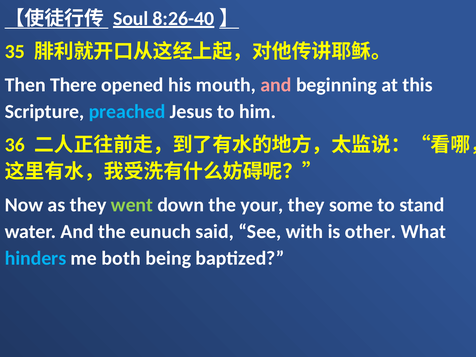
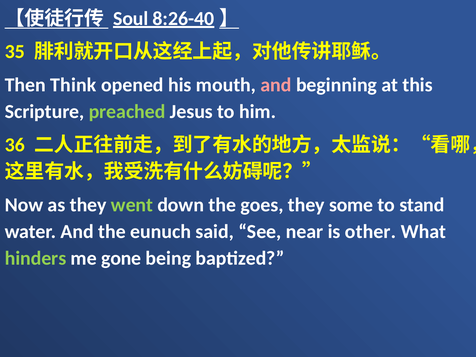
There: There -> Think (73, 85)
preached colour: light blue -> light green (127, 112)
your: your -> goes (262, 205)
with: with -> near (305, 232)
hinders colour: light blue -> light green (35, 258)
both: both -> gone (121, 258)
